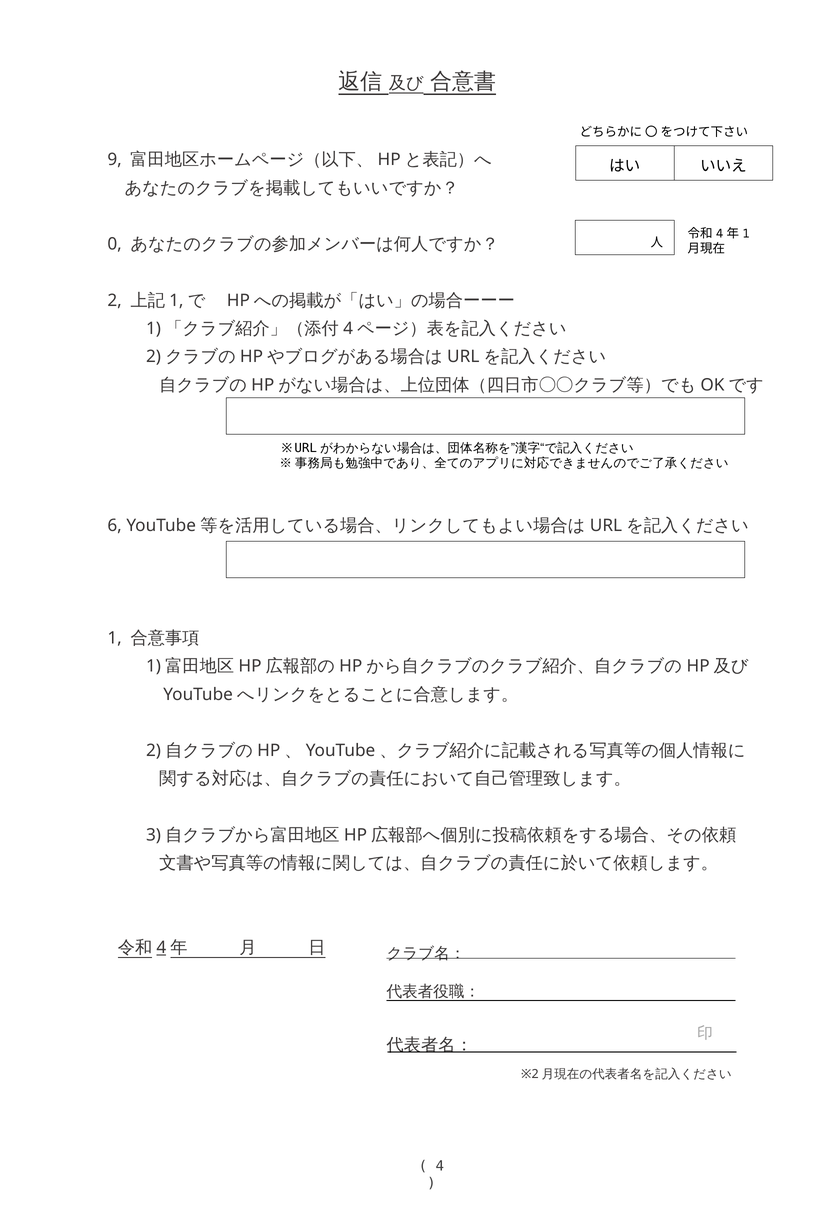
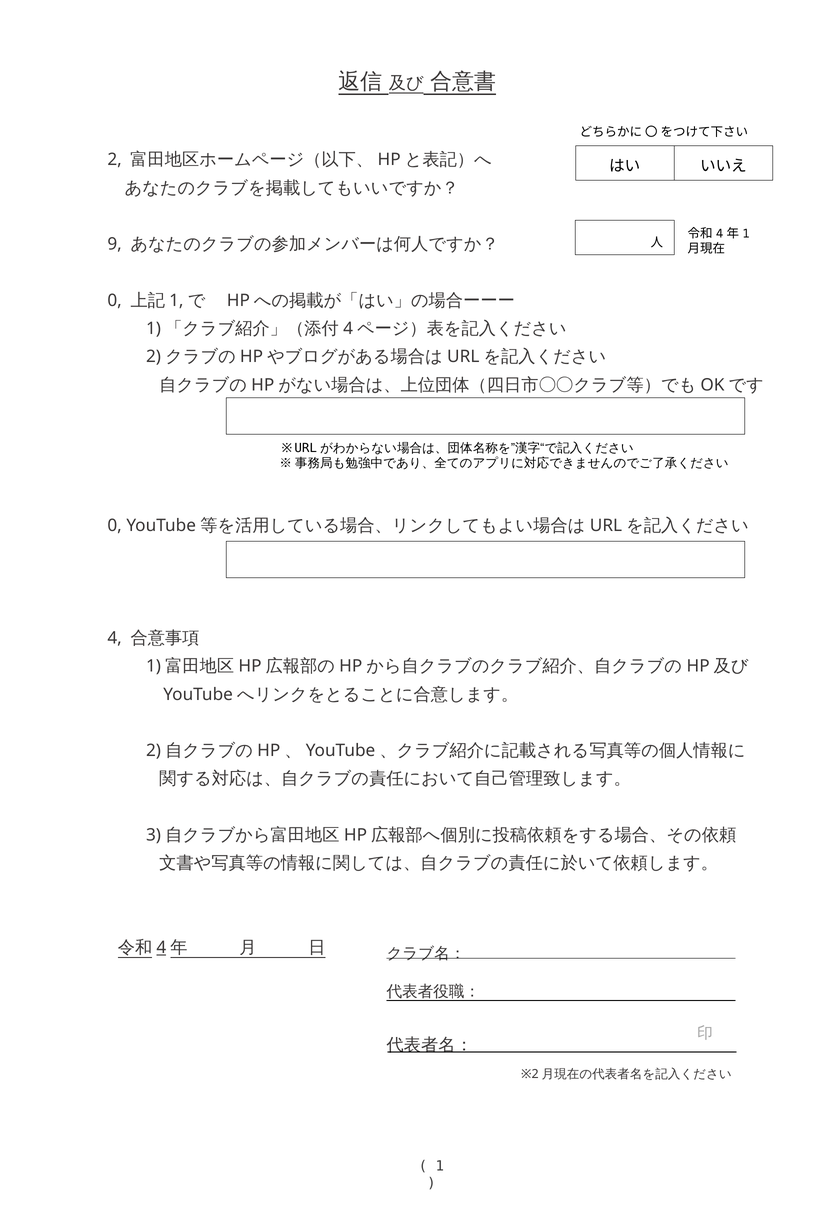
9: 9 -> 2 (115, 160)
0: 0 -> 9 (115, 244)
2: 2 -> 0 (115, 301)
6: 6 -> 0 (115, 526)
1: 1 -> 4 (115, 638)
4: 4 -> 1 (440, 1167)
